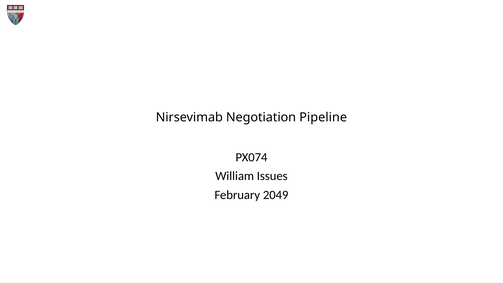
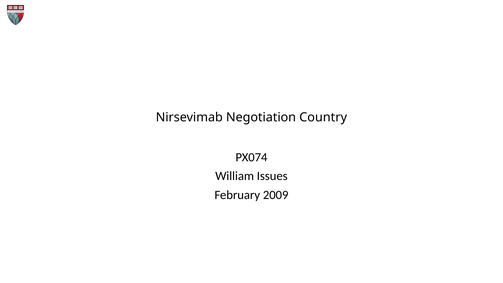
Pipeline: Pipeline -> Country (323, 117)
2049: 2049 -> 2009 (276, 195)
